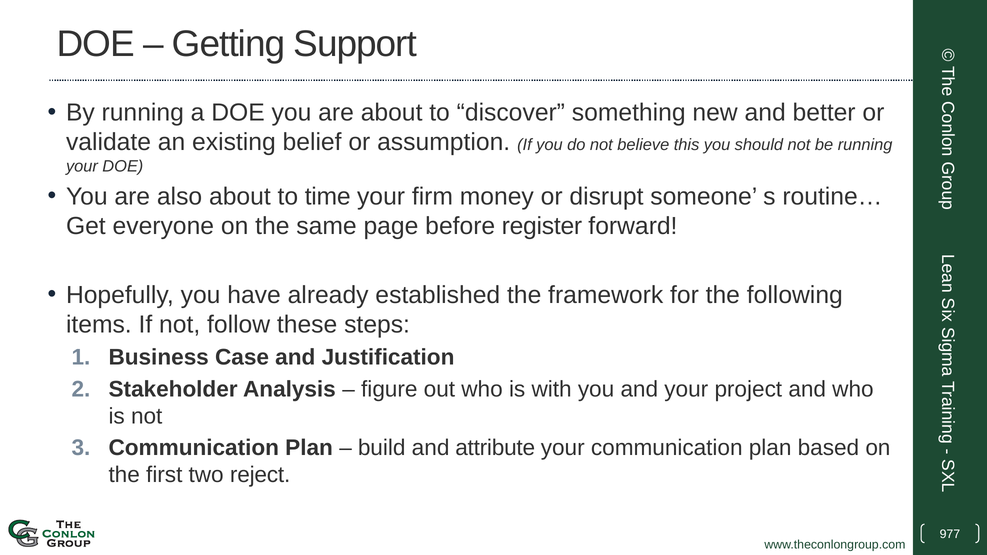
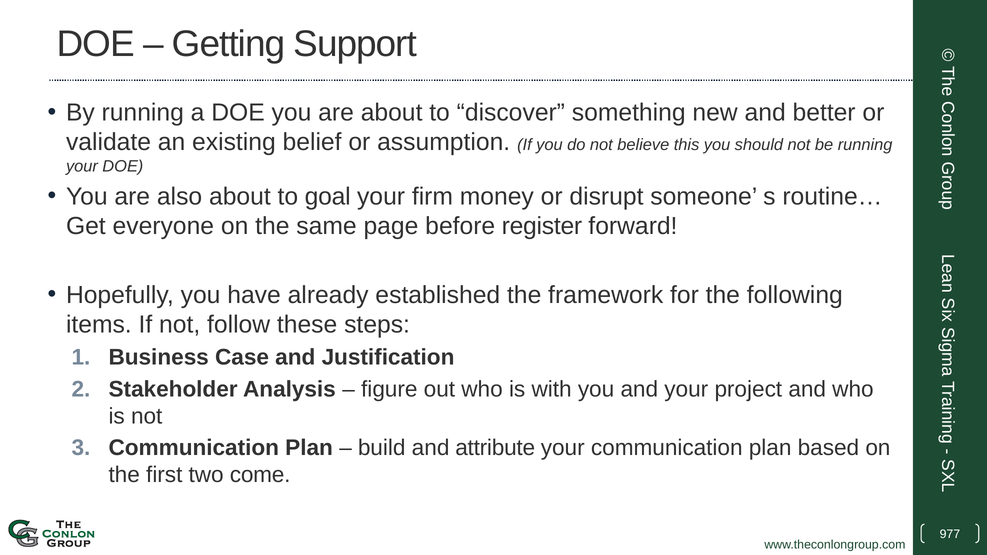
time: time -> goal (328, 197)
reject: reject -> come (260, 475)
